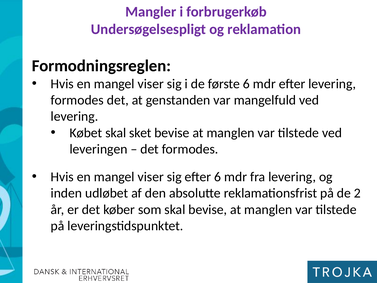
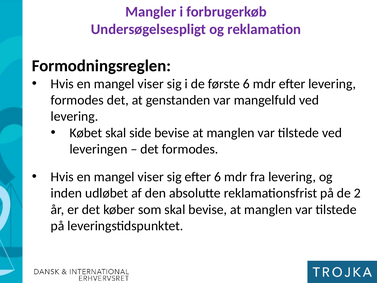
sket: sket -> side (140, 133)
